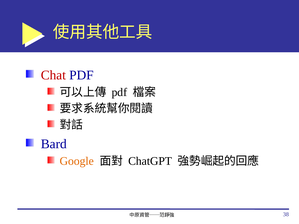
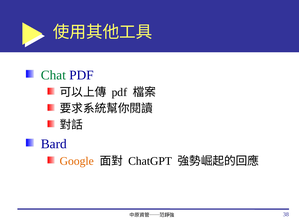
Chat colour: red -> green (53, 75)
